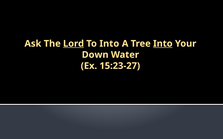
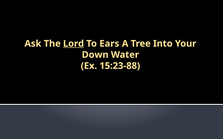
To Into: Into -> Ears (109, 44)
Into underline: present -> none (163, 44)
15:23-27: 15:23-27 -> 15:23-88 (120, 66)
